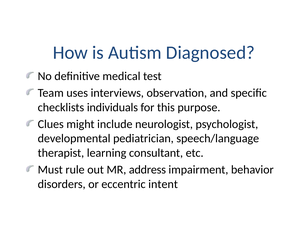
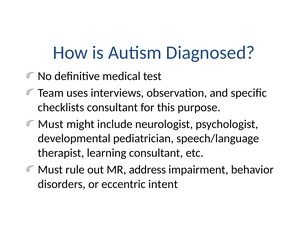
checklists individuals: individuals -> consultant (112, 107)
Clues: Clues -> Must (51, 124)
